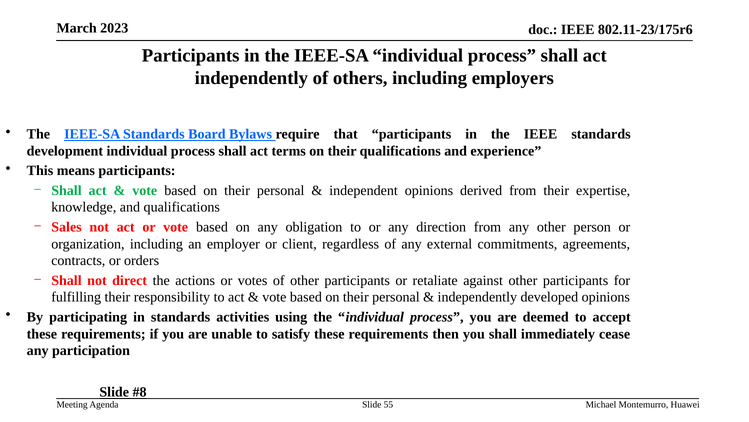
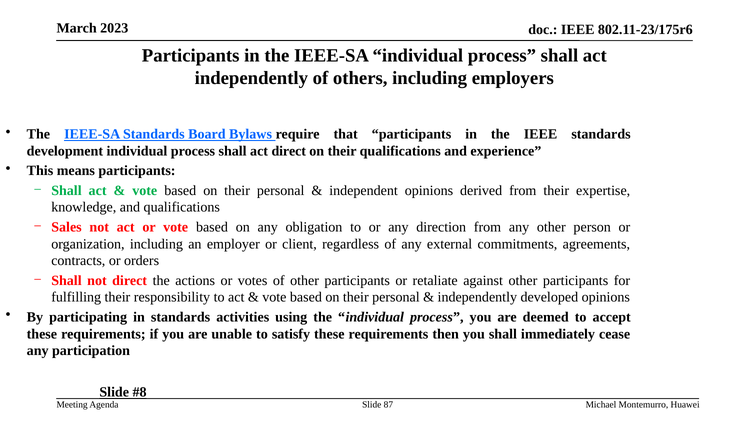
act terms: terms -> direct (289, 151)
55: 55 -> 87 (388, 404)
